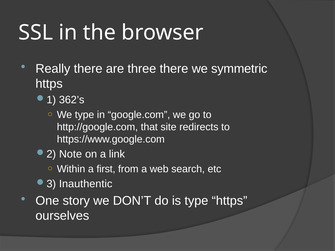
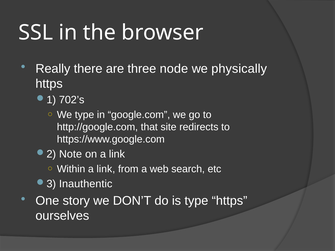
three there: there -> node (174, 69)
symmetric: symmetric -> physically (239, 69)
362’s: 362’s -> 702’s (72, 100)
Within a first: first -> link (106, 169)
